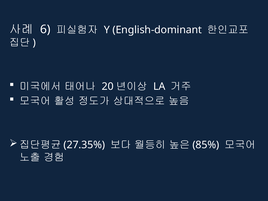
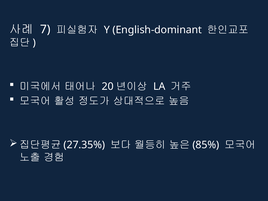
6: 6 -> 7 (45, 29)
